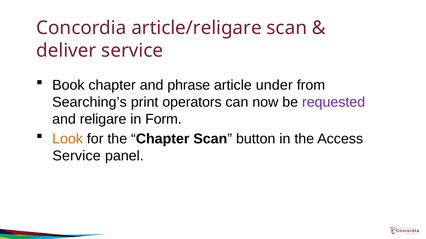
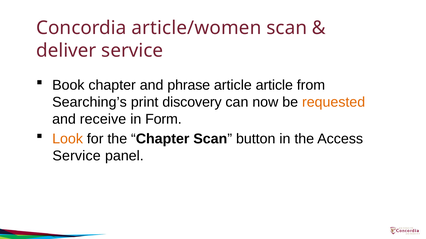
article/religare: article/religare -> article/women (196, 28)
article under: under -> article (274, 85)
operators: operators -> discovery (192, 102)
requested colour: purple -> orange (334, 102)
religare: religare -> receive (103, 119)
